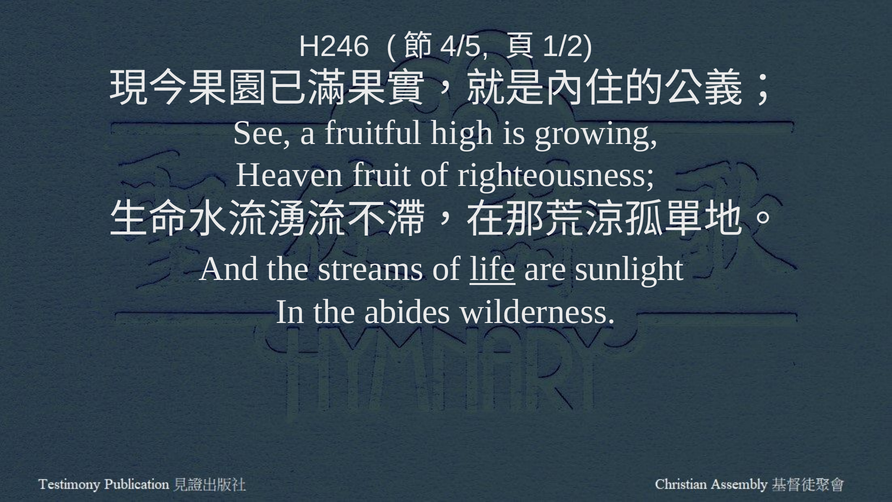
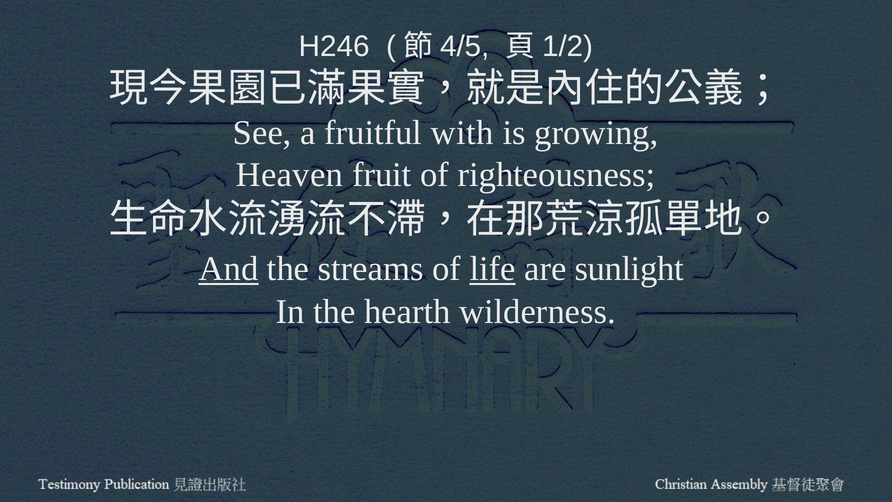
high: high -> with (462, 133)
And underline: none -> present (229, 269)
abides: abides -> hearth (407, 311)
